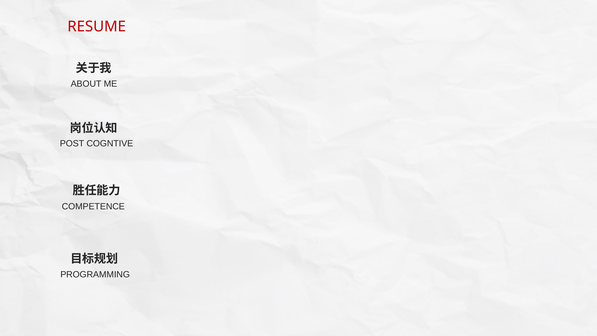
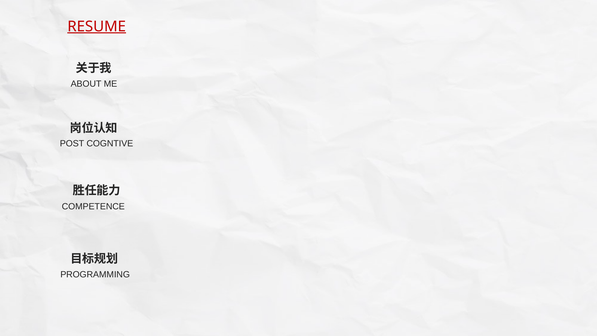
RESUME underline: none -> present (97, 26)
